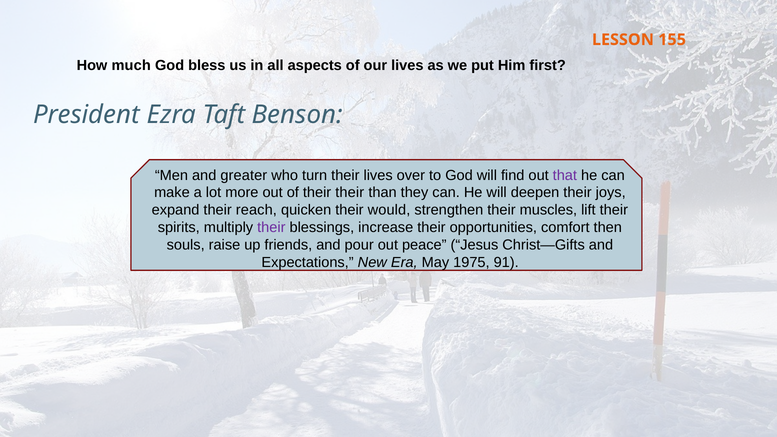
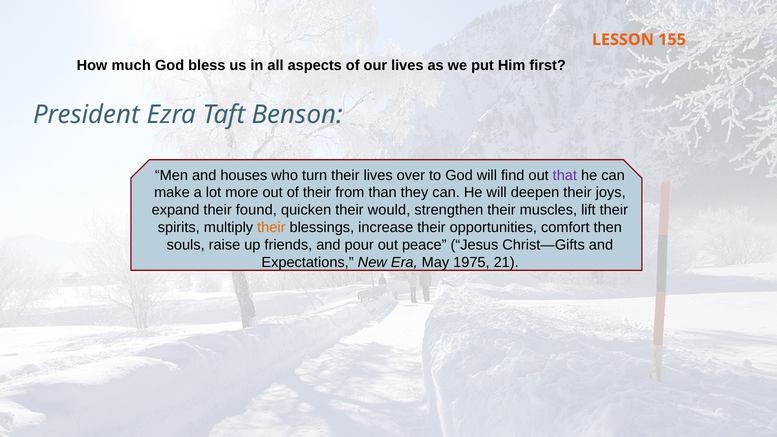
greater: greater -> houses (244, 175)
their their: their -> from (350, 193)
reach: reach -> found (256, 210)
their colour: purple -> orange (271, 228)
91: 91 -> 21 (506, 263)
